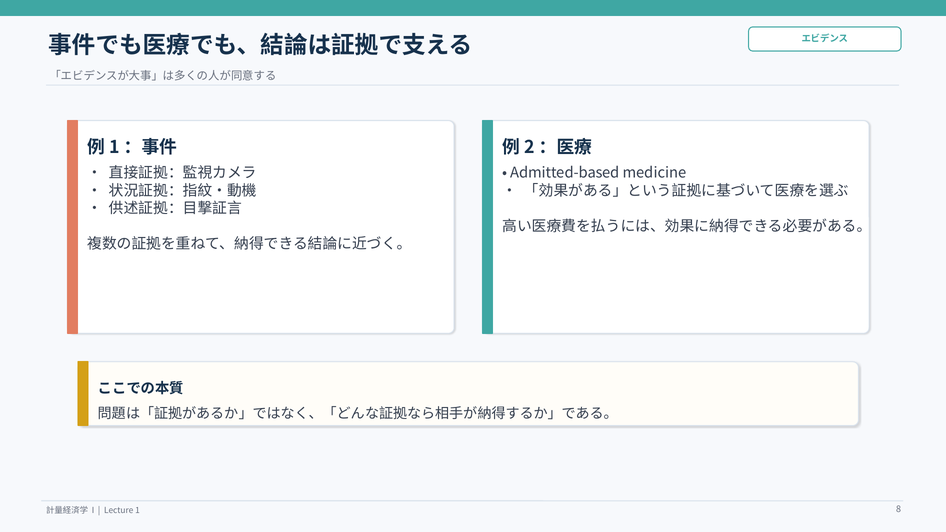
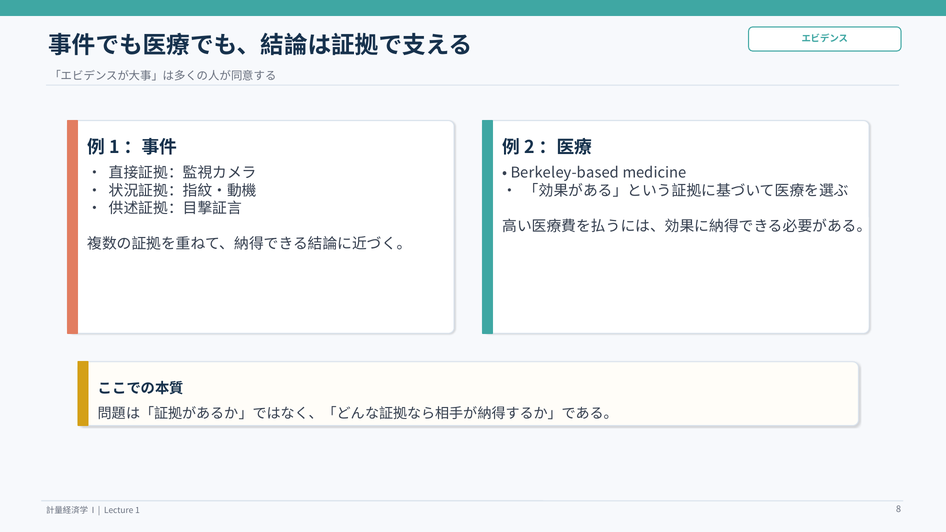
Admitted-based: Admitted-based -> Berkeley-based (565, 173)
